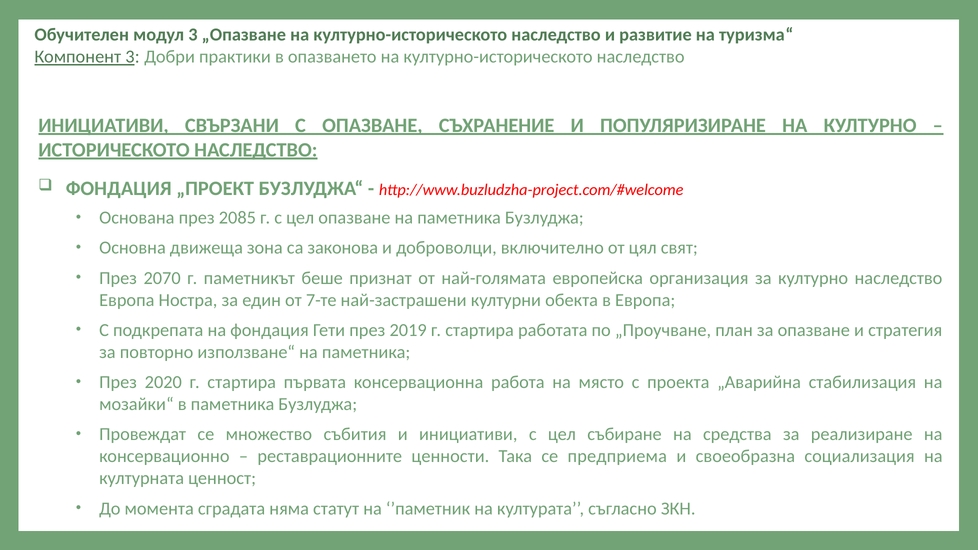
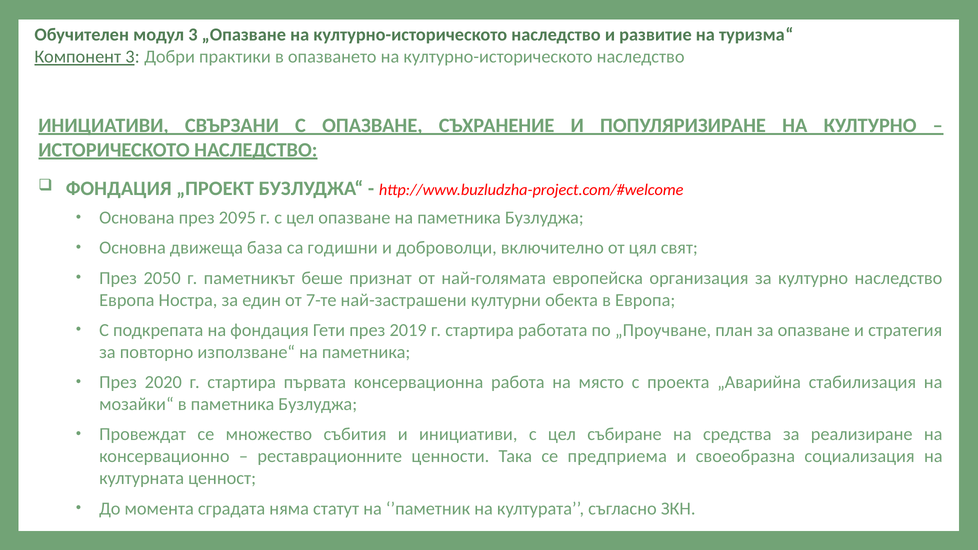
2085: 2085 -> 2095 (237, 218)
зона: зона -> база (265, 248)
законова: законова -> годишни (343, 248)
2070: 2070 -> 2050 (162, 278)
